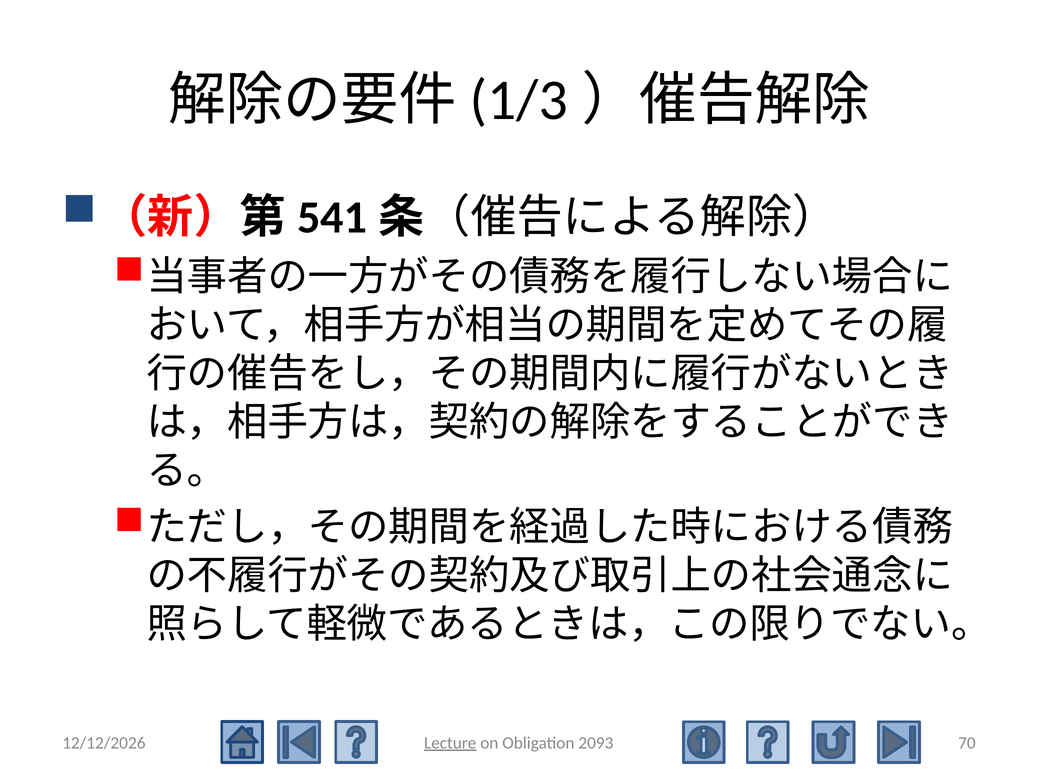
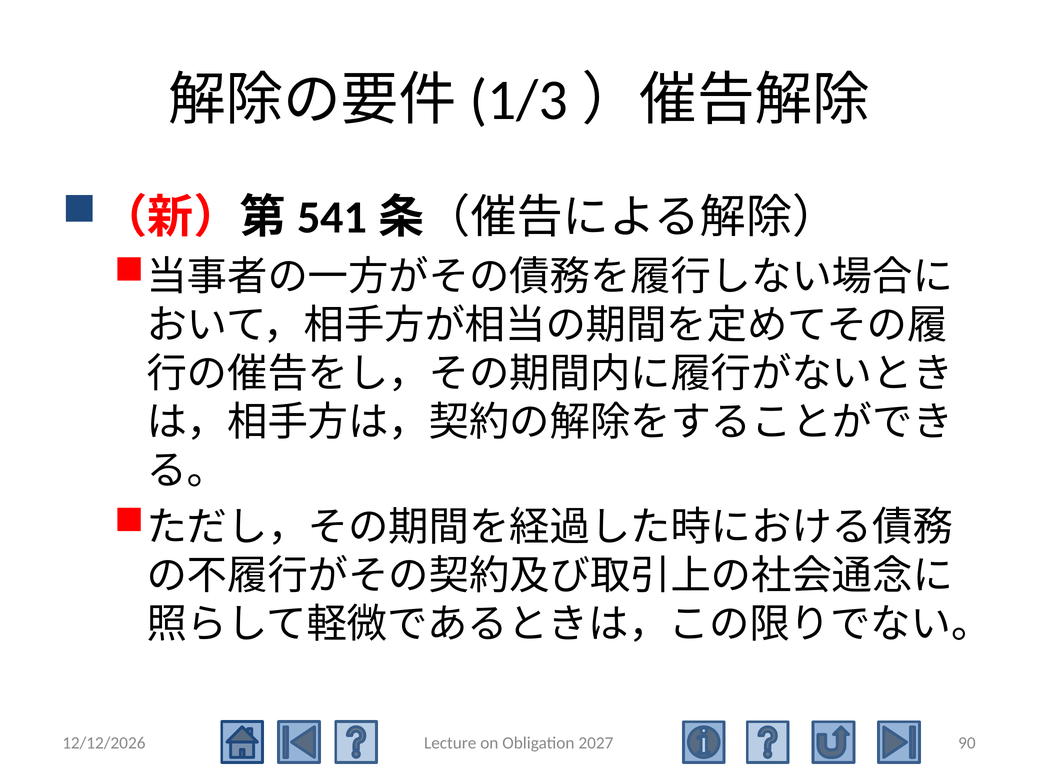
Lecture underline: present -> none (450, 743)
2093: 2093 -> 2027 (596, 743)
70: 70 -> 90 (967, 743)
